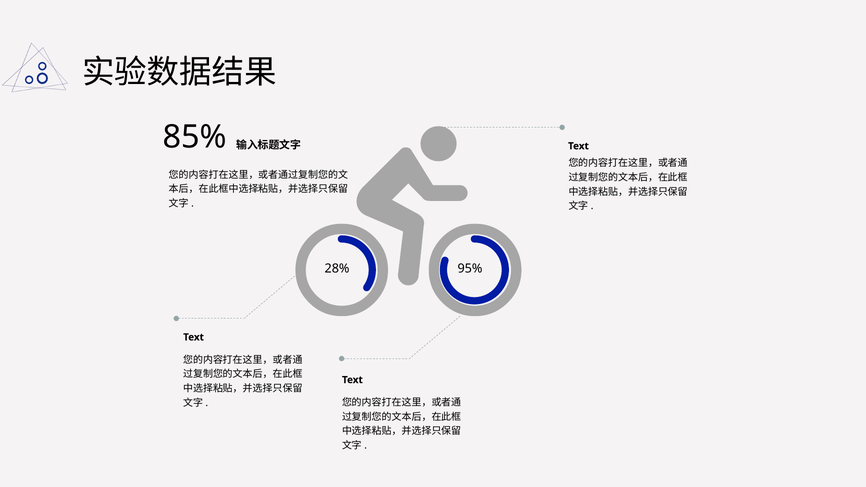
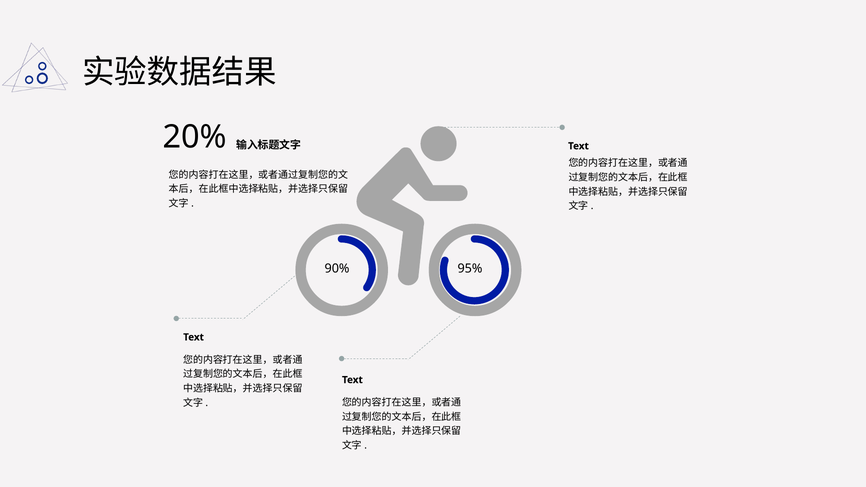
85%: 85% -> 20% (195, 137)
28%: 28% -> 90% (337, 269)
